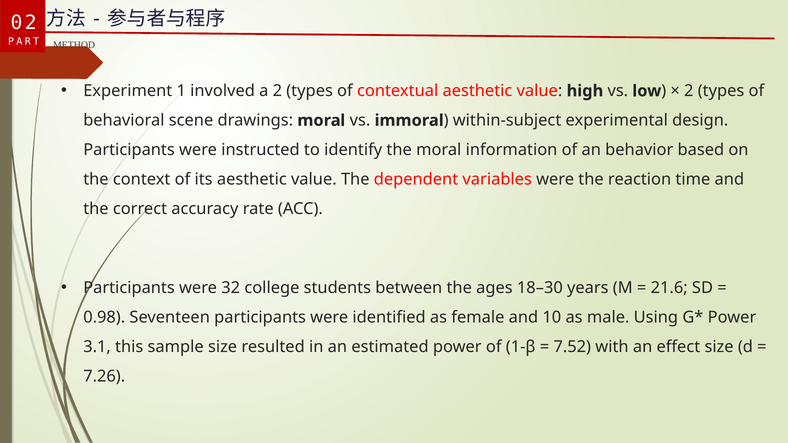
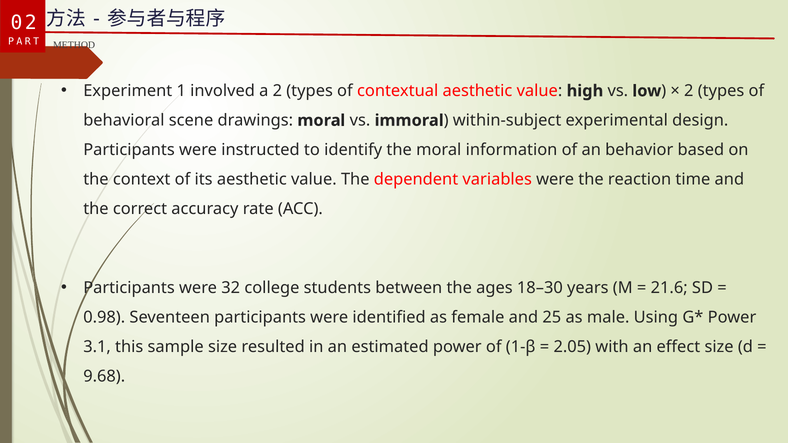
10: 10 -> 25 (552, 317)
7.52: 7.52 -> 2.05 (572, 347)
7.26: 7.26 -> 9.68 (104, 377)
